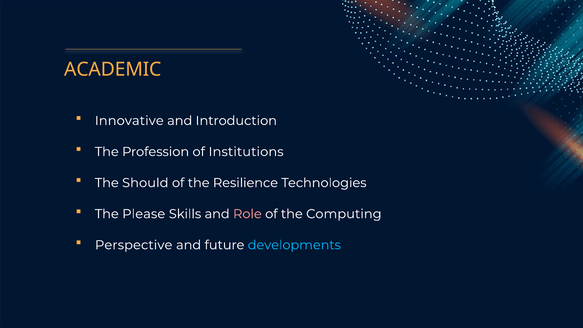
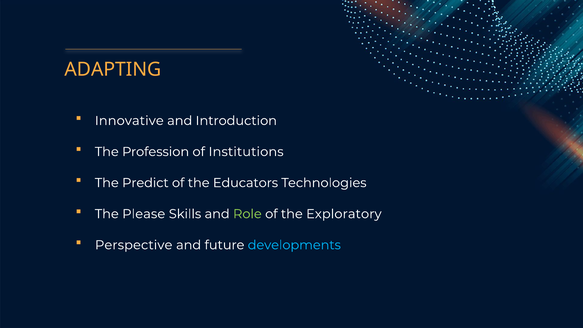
ACADEMIC: ACADEMIC -> ADAPTING (113, 70)
Should: Should -> Predict (145, 183)
Resilience: Resilience -> Educators (245, 183)
Role colour: pink -> light green (247, 214)
Computing: Computing -> Exploratory (344, 214)
